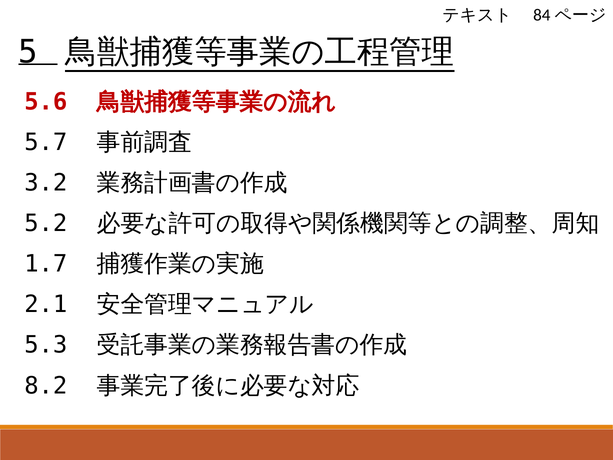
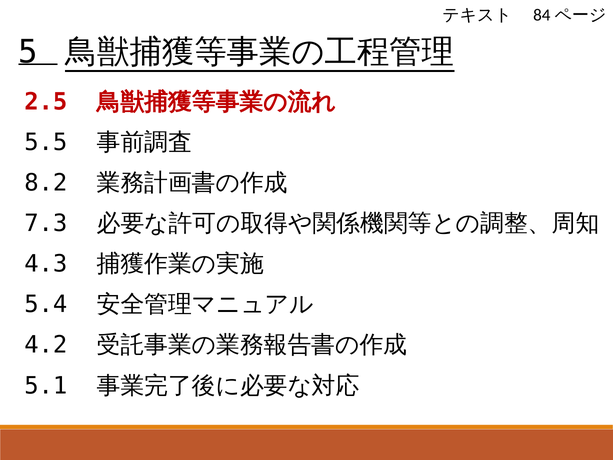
5.6: 5.6 -> 2.5 (46, 102)
5.7: 5.7 -> 5.5 (46, 142)
3.2: 3.2 -> 8.2 (46, 183)
5.2: 5.2 -> 7.3 (46, 223)
1.7: 1.7 -> 4.3 (46, 264)
2.1: 2.1 -> 5.4 (46, 304)
5.3: 5.3 -> 4.2 (46, 345)
8.2: 8.2 -> 5.1 (46, 385)
